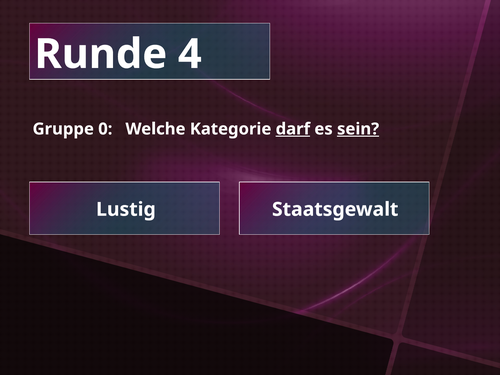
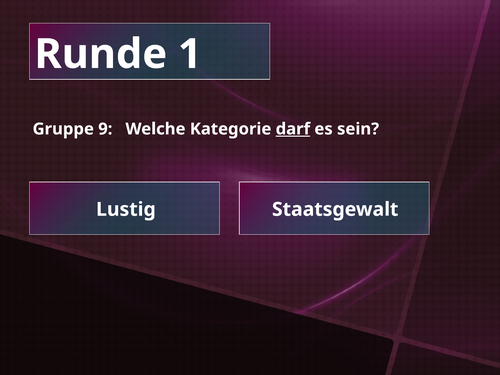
4: 4 -> 1 (190, 54)
0: 0 -> 9 (105, 129)
sein underline: present -> none (358, 129)
